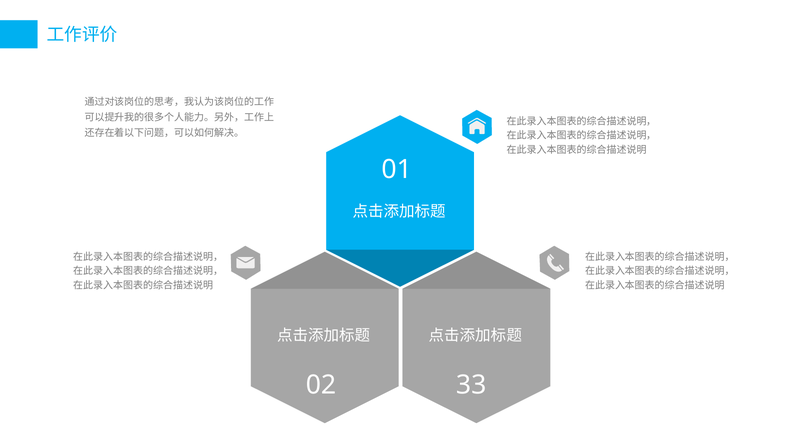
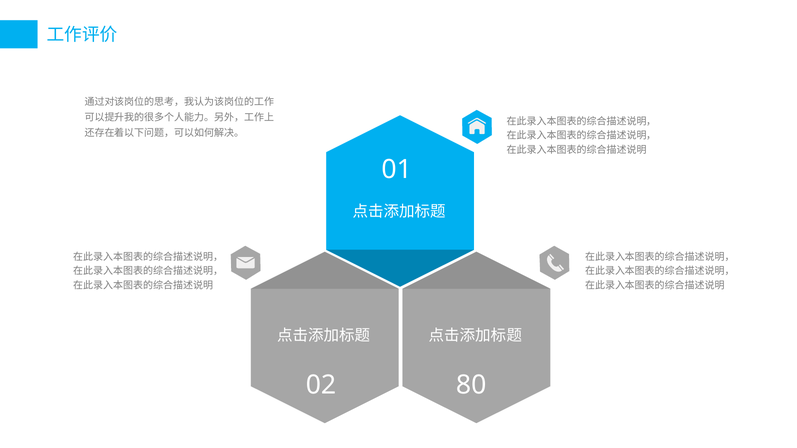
33: 33 -> 80 (471, 385)
